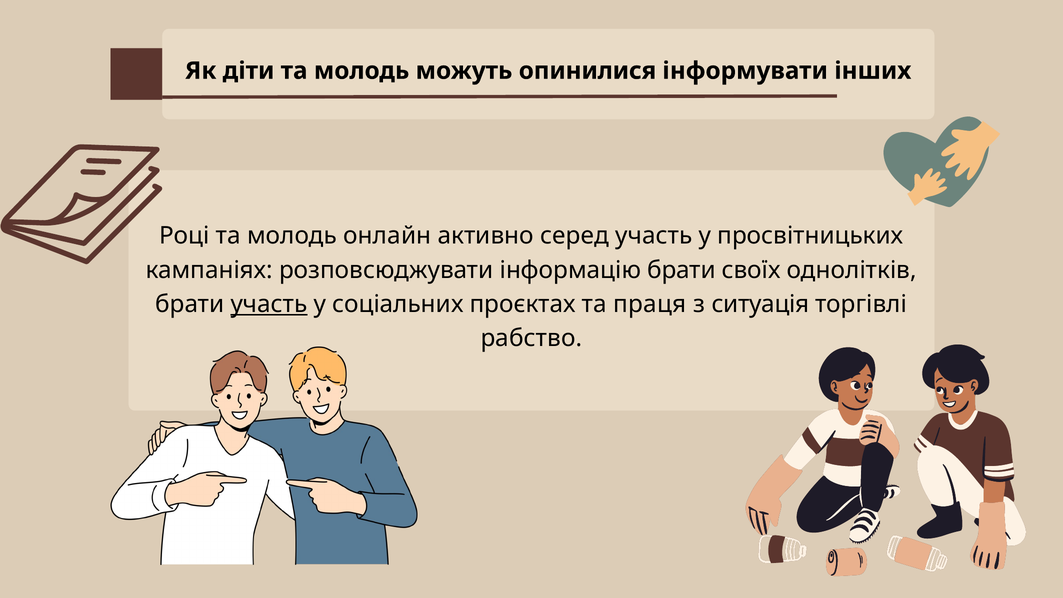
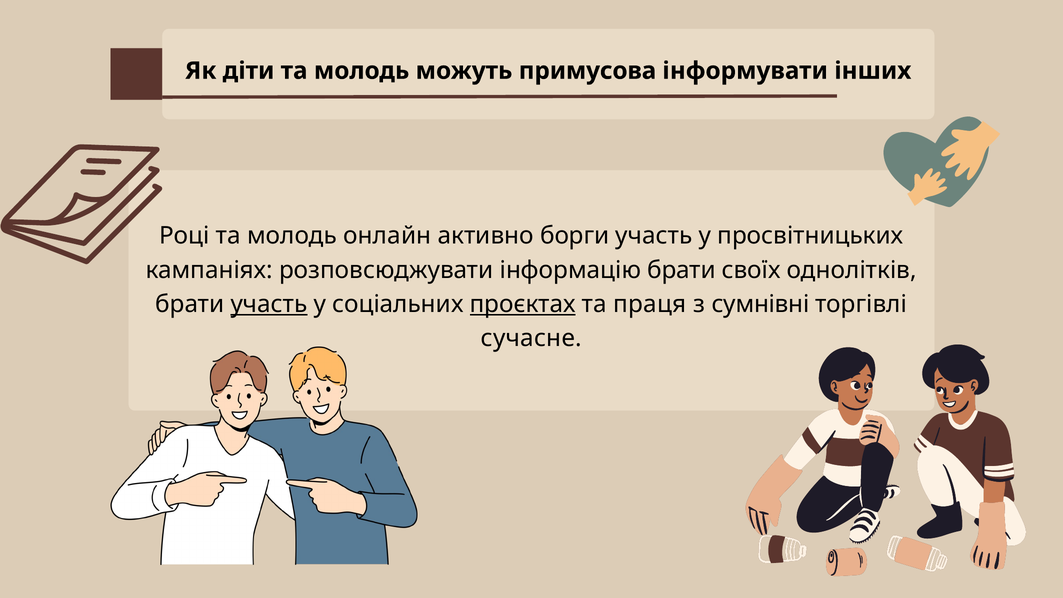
опинилися: опинилися -> примусова (587, 71)
серед: серед -> борги (575, 236)
проєктах underline: none -> present (523, 304)
ситуація: ситуація -> сумнівні (761, 304)
рабство: рабство -> сучасне (531, 338)
